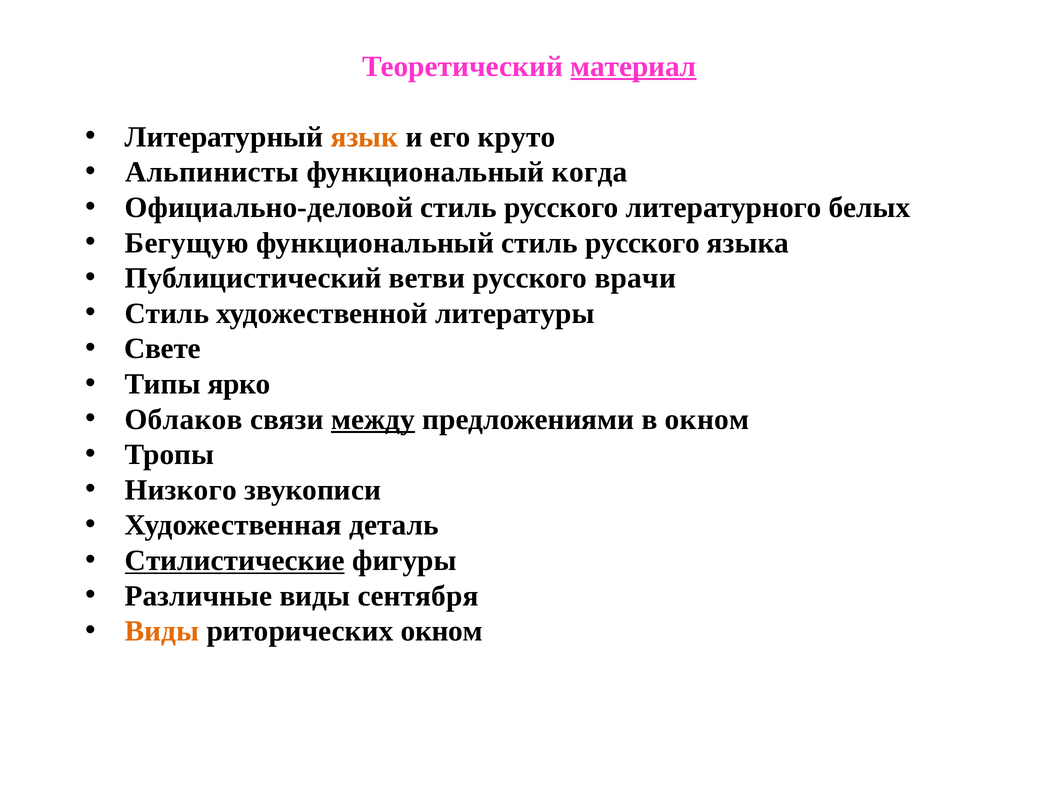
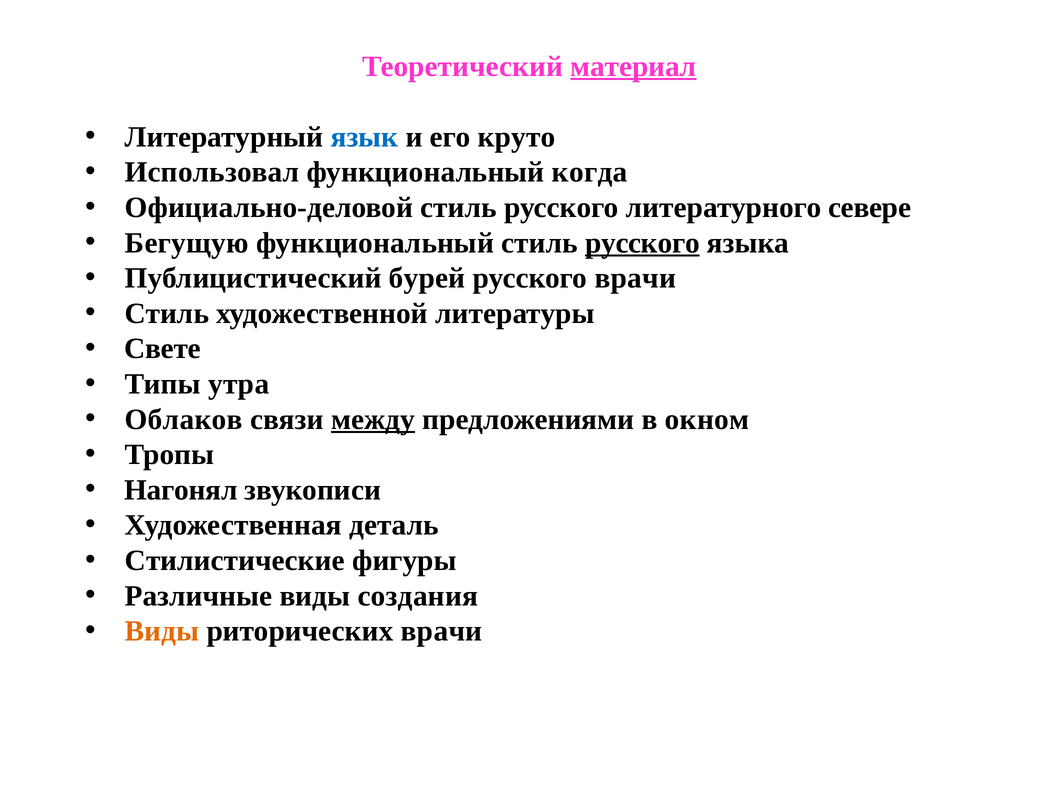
язык colour: orange -> blue (364, 137)
Альпинисты: Альпинисты -> Использовал (212, 172)
белых: белых -> севере (870, 207)
русского underline: none -> present (642, 243)
ветви: ветви -> бурей (427, 278)
ярко: ярко -> утра (239, 384)
Низкого: Низкого -> Нагонял (181, 490)
Стилистические underline: present -> none (235, 560)
сентября: сентября -> создания (418, 596)
риторических окном: окном -> врачи (442, 631)
